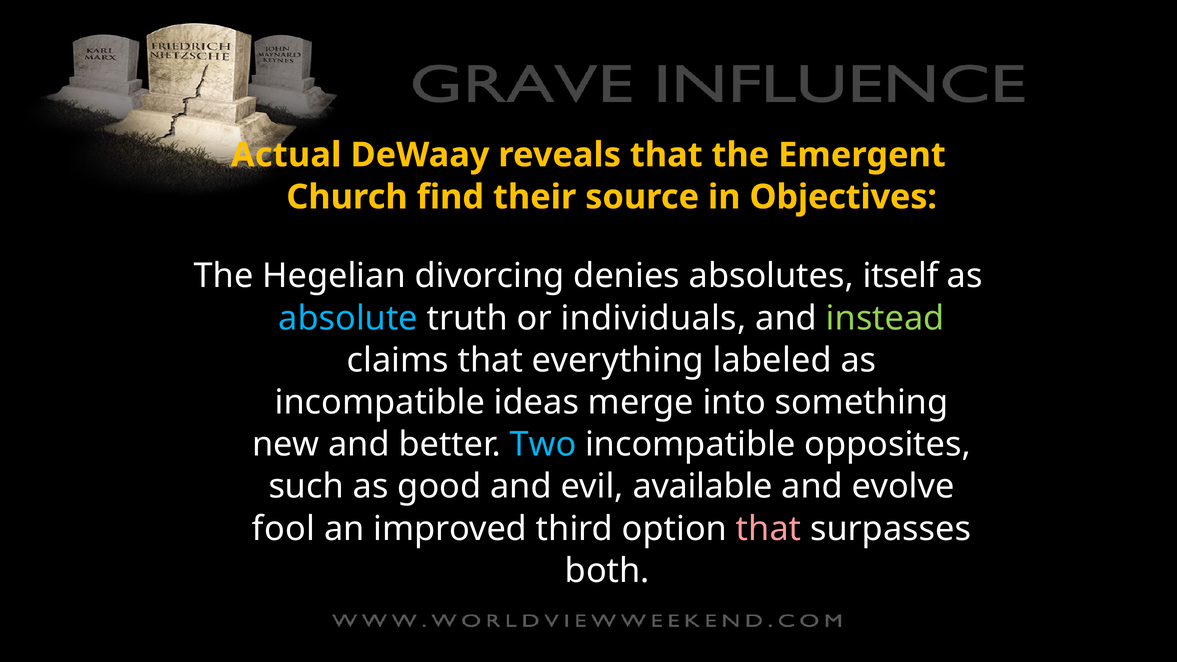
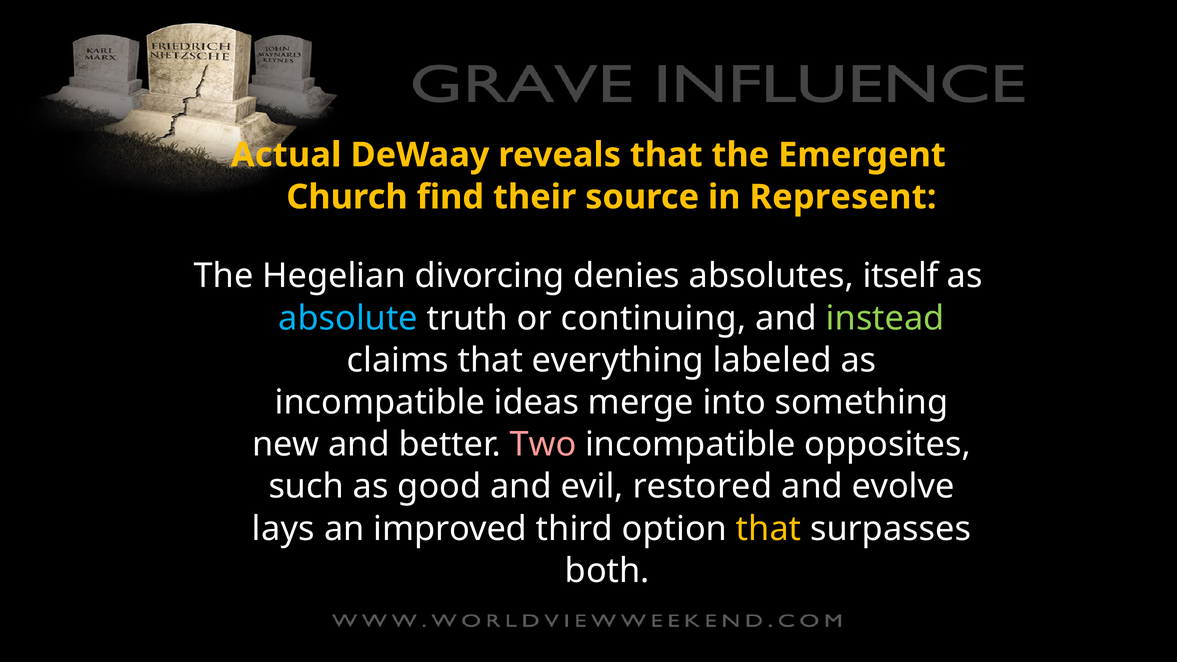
Objectives: Objectives -> Represent (843, 197)
individuals: individuals -> continuing (654, 318)
Two colour: light blue -> pink (543, 445)
available: available -> restored (702, 487)
fool: fool -> lays (283, 529)
that colour: pink -> yellow (769, 529)
